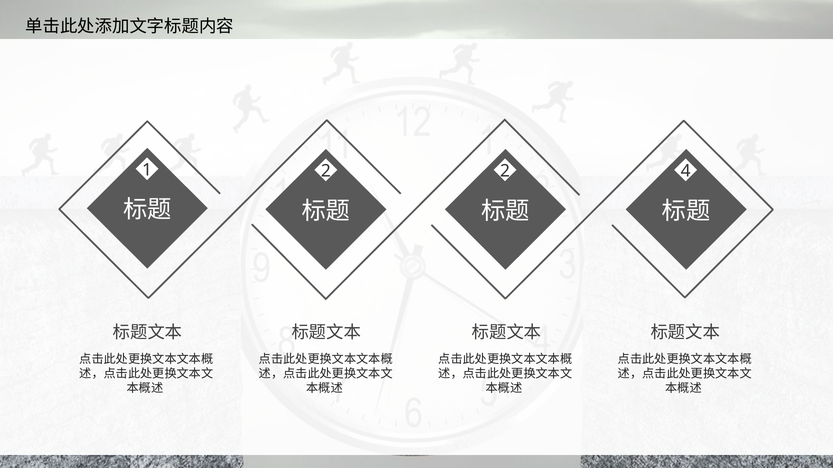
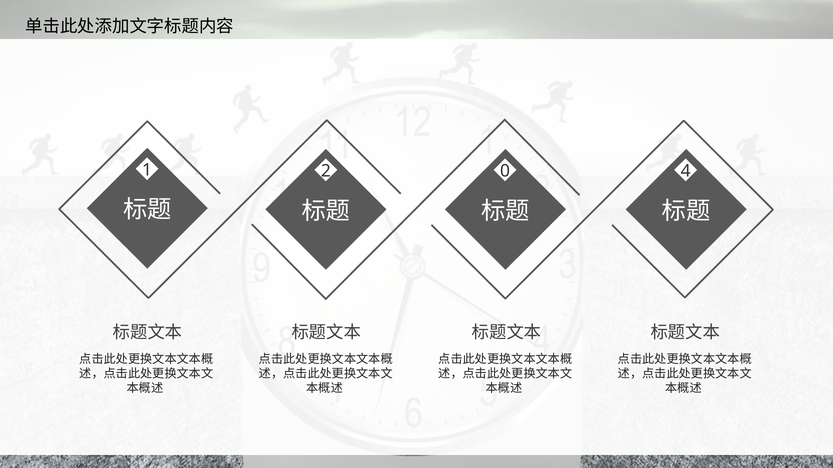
2 2: 2 -> 0 (505, 171)
